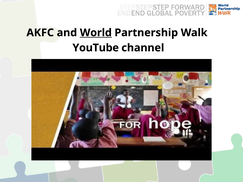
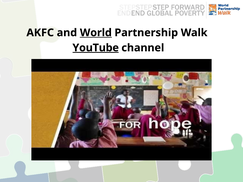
YouTube underline: none -> present (96, 48)
